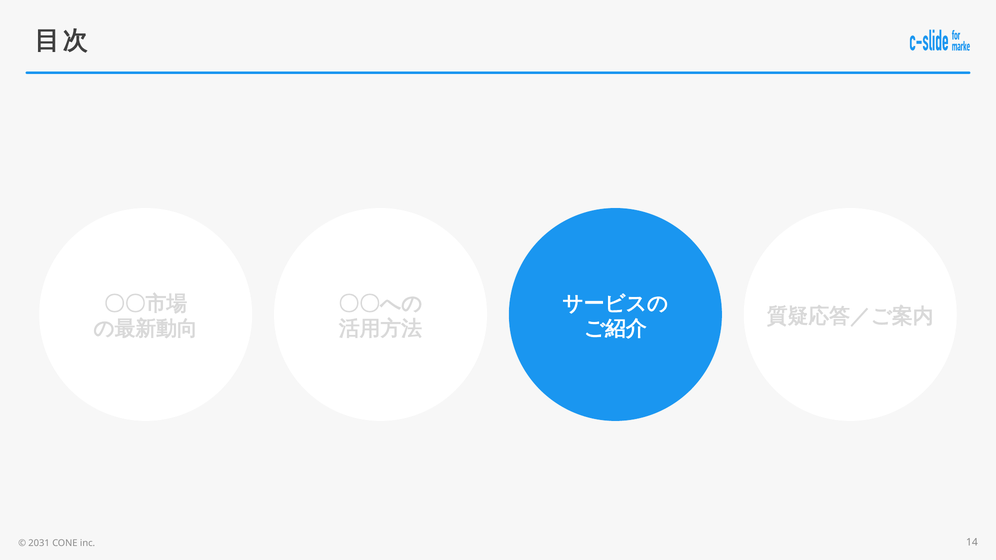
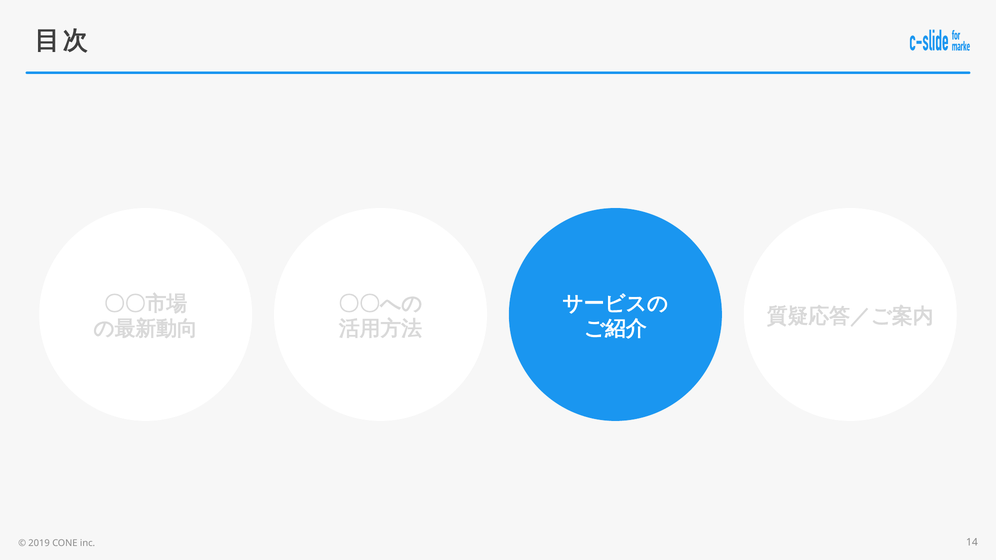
2031: 2031 -> 2019 (39, 543)
